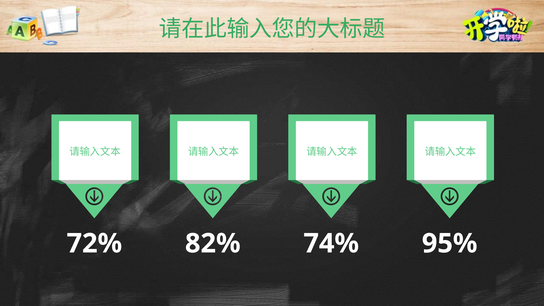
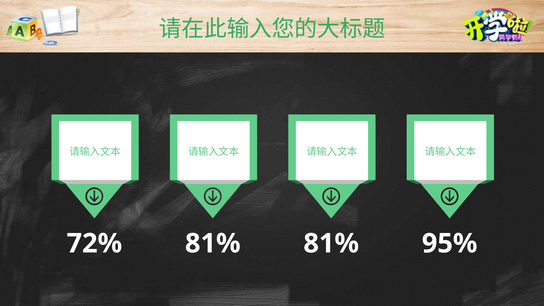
82%: 82% -> 81% (213, 243)
74%: 74% -> 81% (331, 243)
